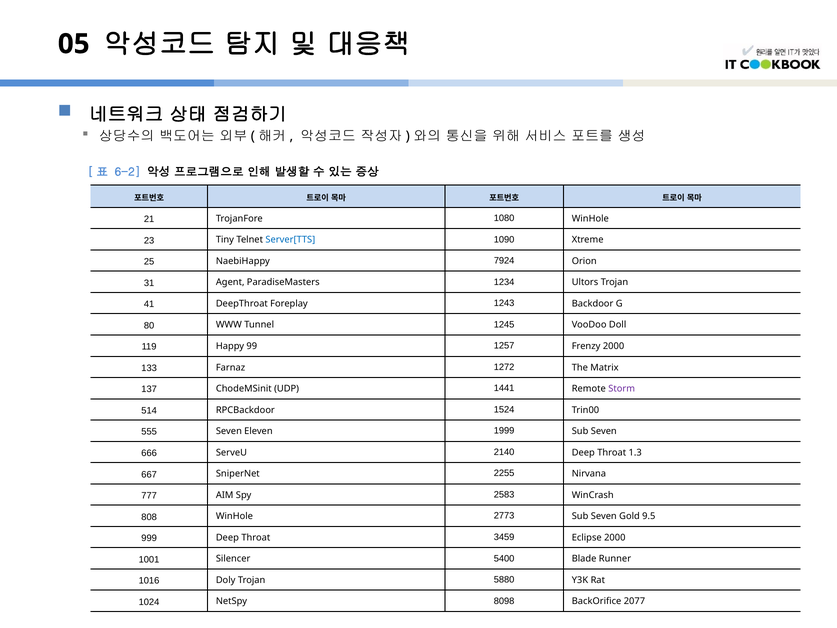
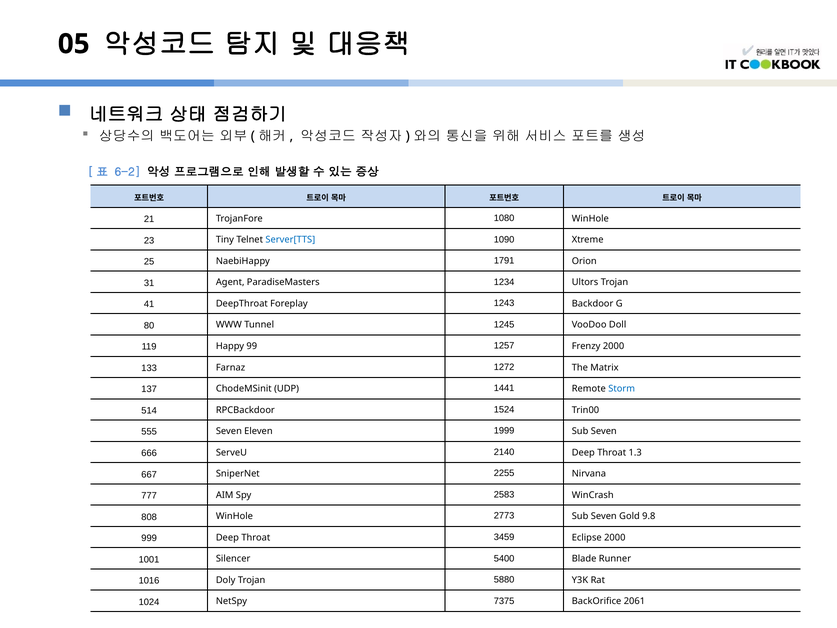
7924: 7924 -> 1791 (504, 261)
Storm colour: purple -> blue (622, 389)
9.5: 9.5 -> 9.8 (649, 516)
8098: 8098 -> 7375 (504, 601)
2077: 2077 -> 2061 (634, 601)
